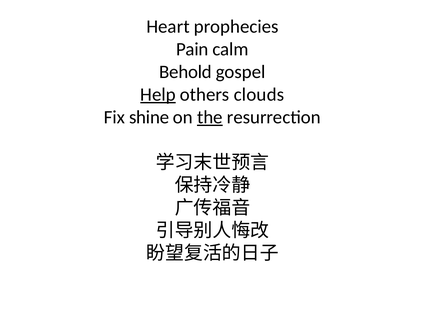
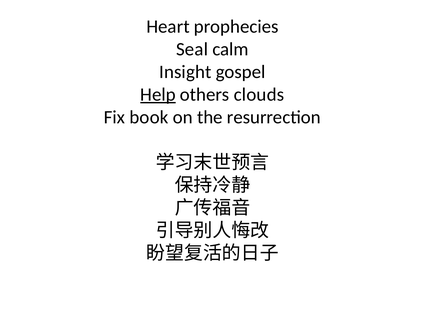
Pain: Pain -> Seal (192, 49)
Behold: Behold -> Insight (185, 72)
shine: shine -> book (149, 117)
the underline: present -> none (210, 117)
